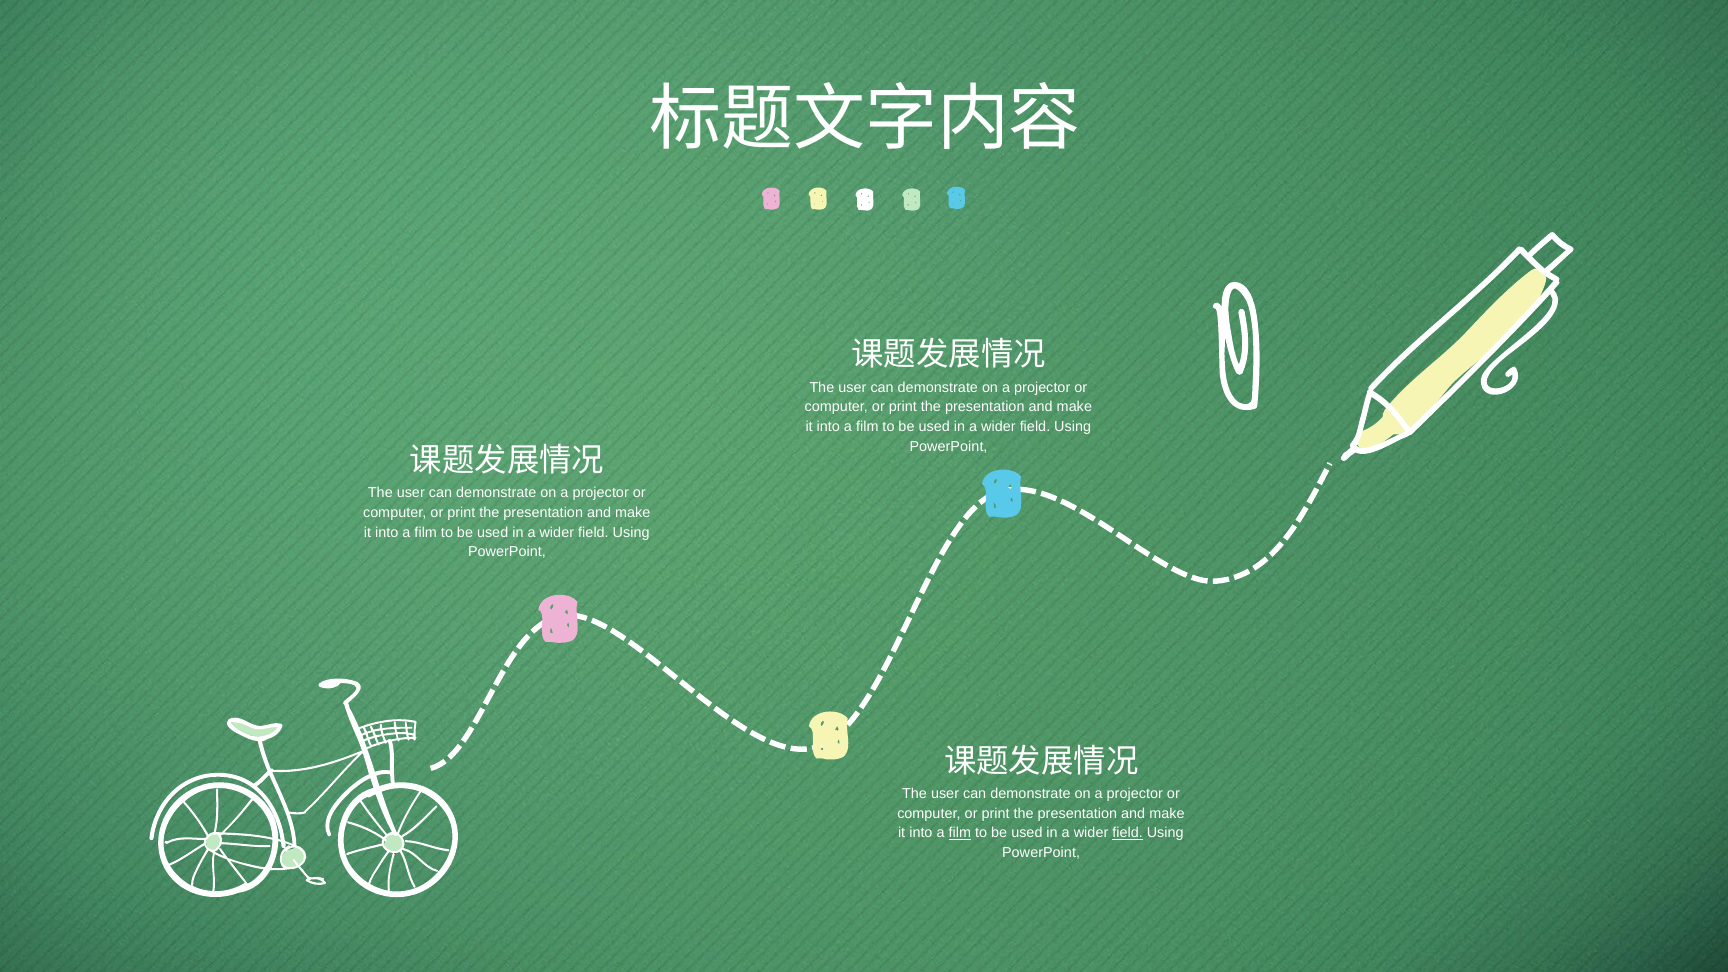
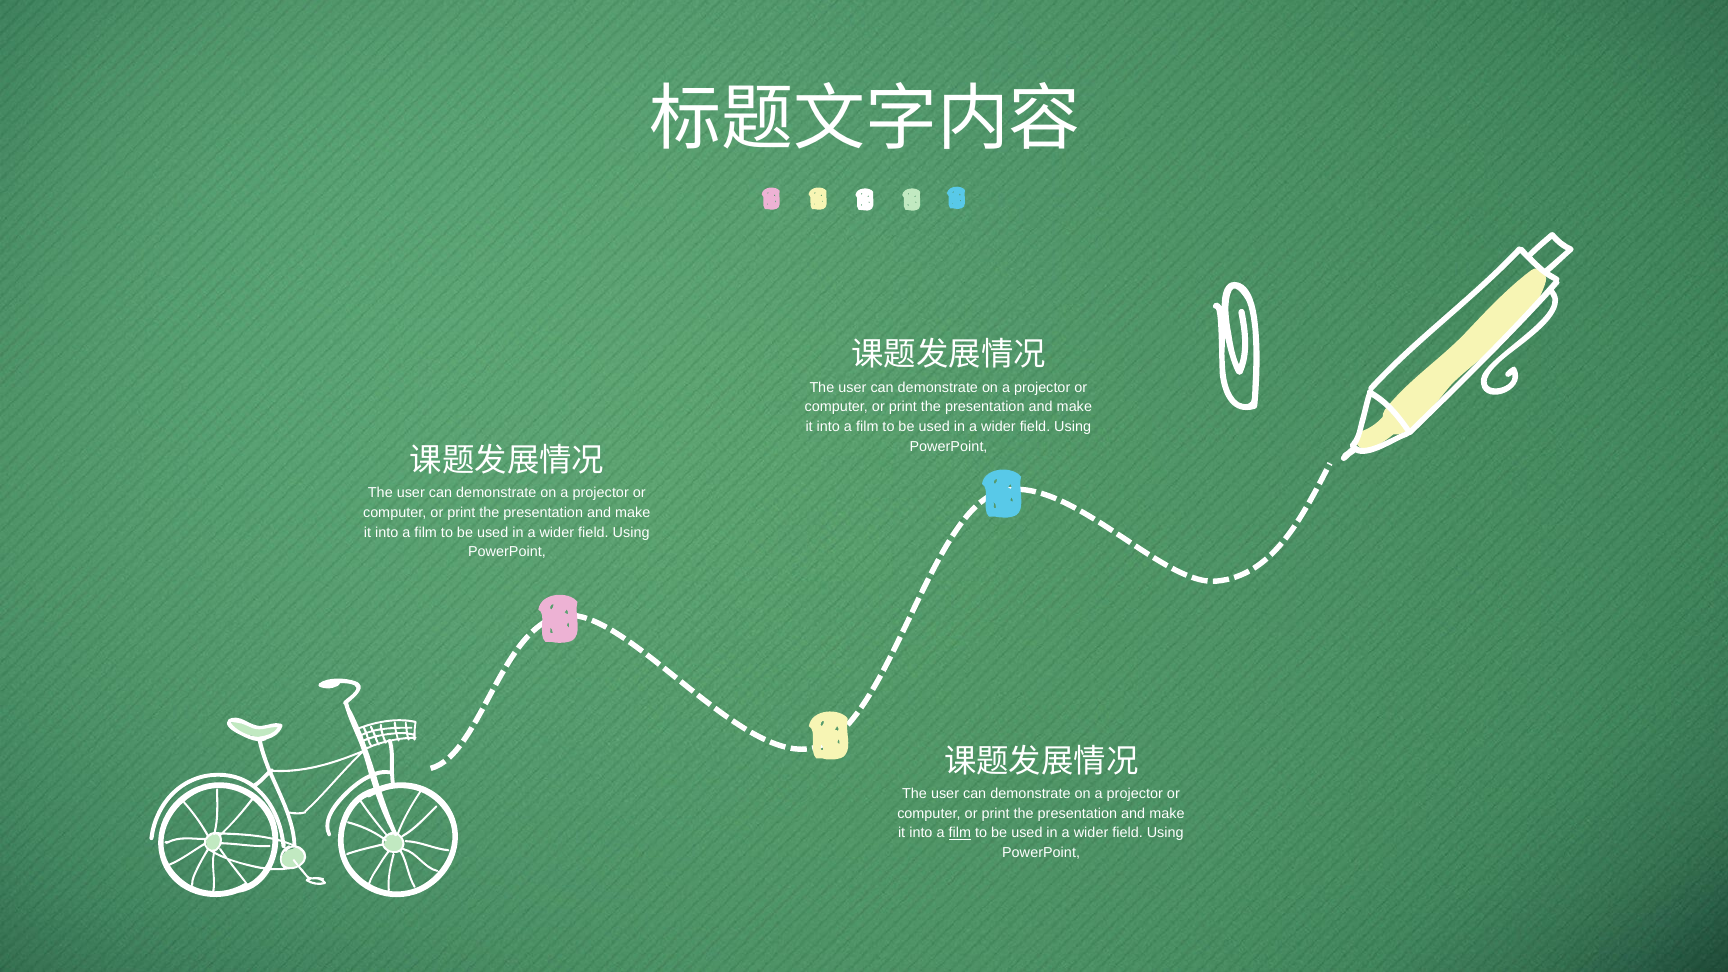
field underline: present -> none (1128, 833)
